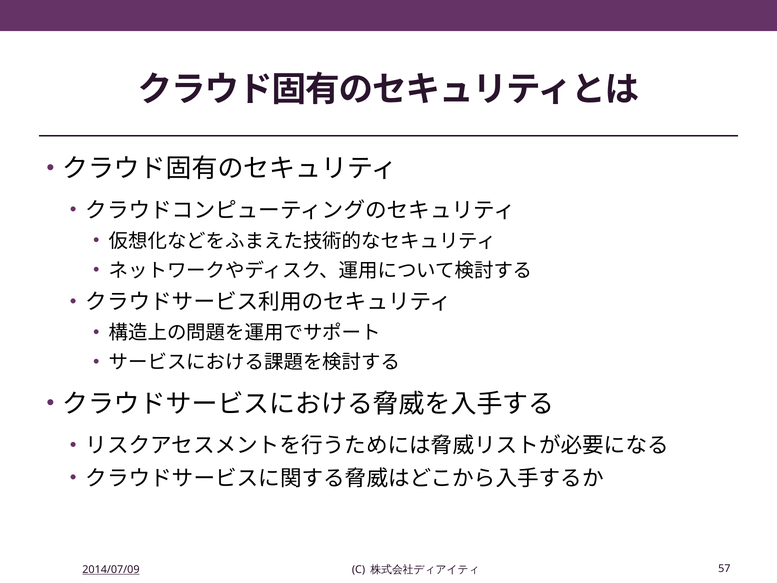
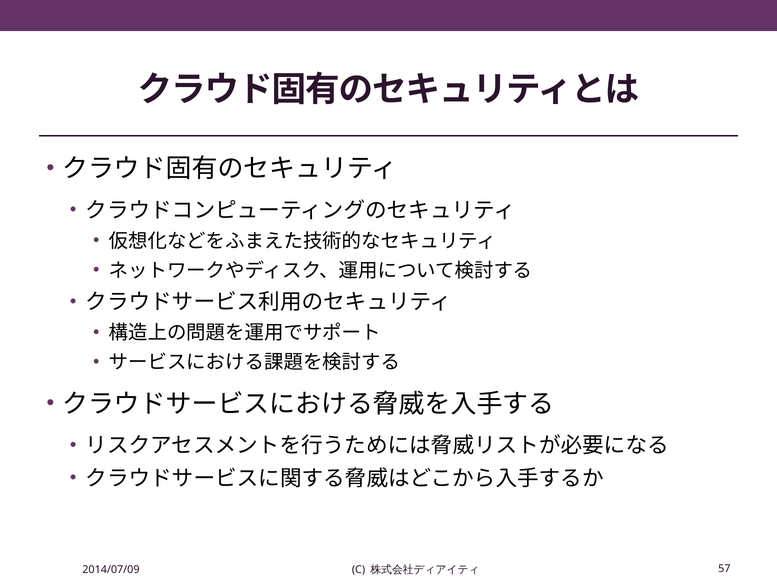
2014/07/09 underline: present -> none (111, 569)
